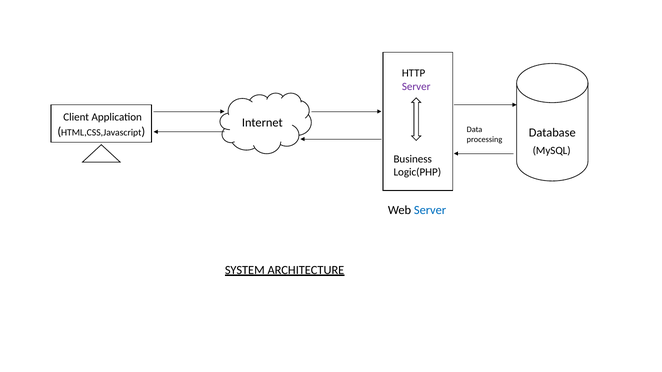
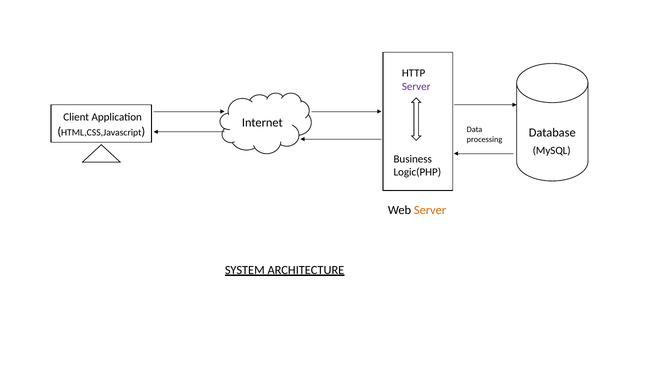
Server colour: blue -> orange (430, 210)
